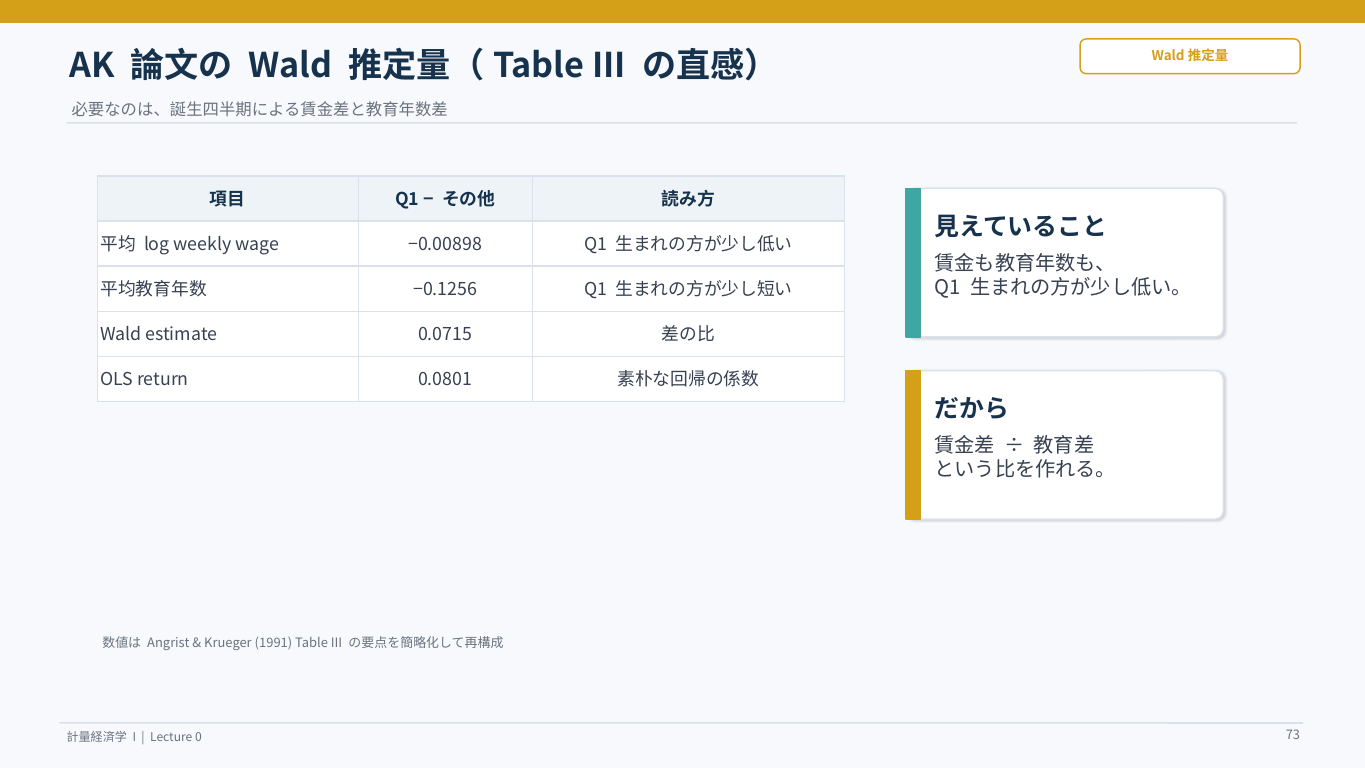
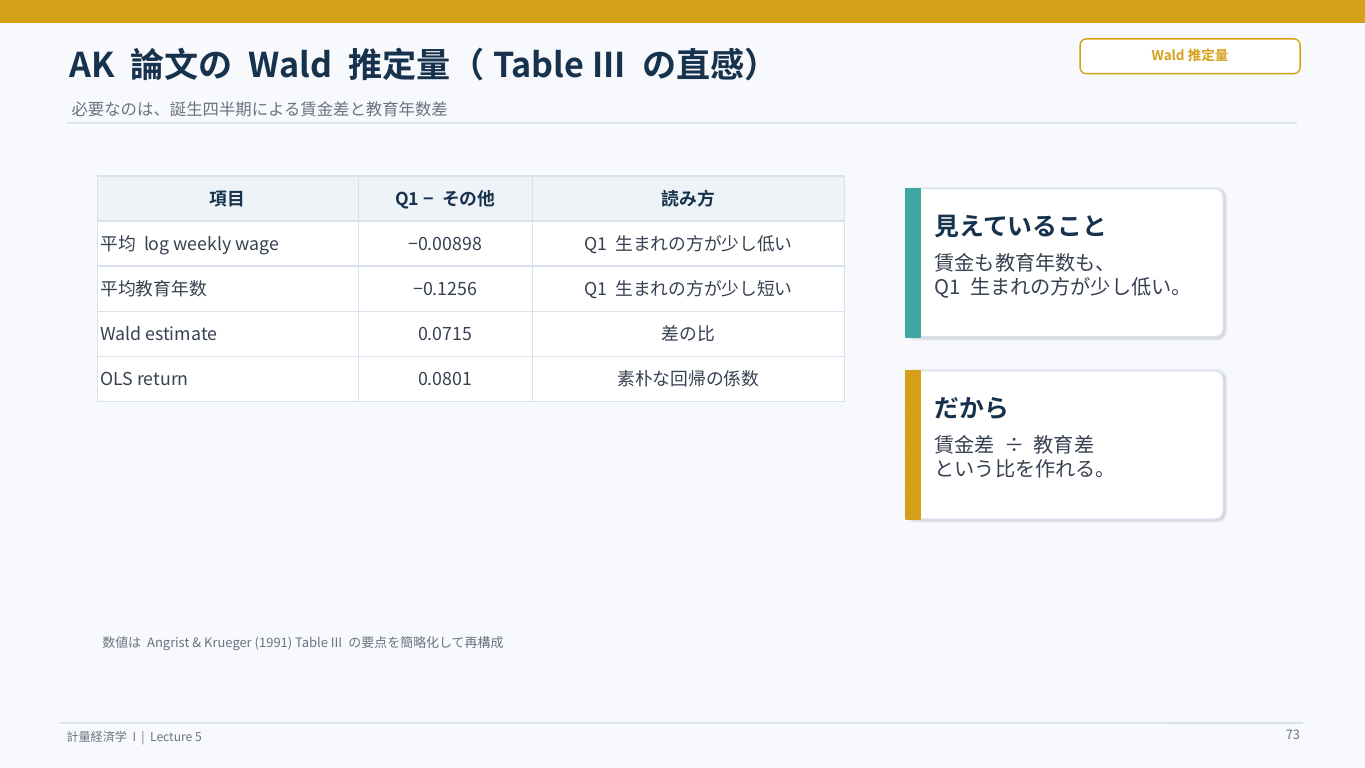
0: 0 -> 5 (198, 737)
